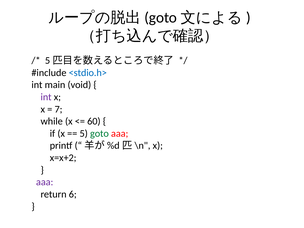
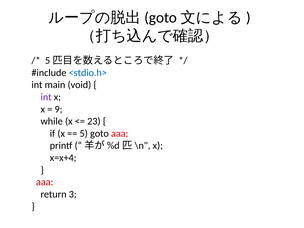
7: 7 -> 9 (59, 109)
60: 60 -> 23 (94, 121)
goto colour: green -> black (99, 133)
x=x+2: x=x+2 -> x=x+4 (63, 158)
aaa colour: purple -> red (45, 182)
6: 6 -> 3 (73, 194)
